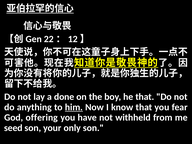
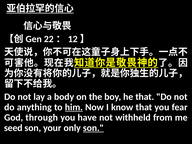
done: done -> body (64, 97)
offering: offering -> through (42, 118)
son underline: none -> present (93, 128)
